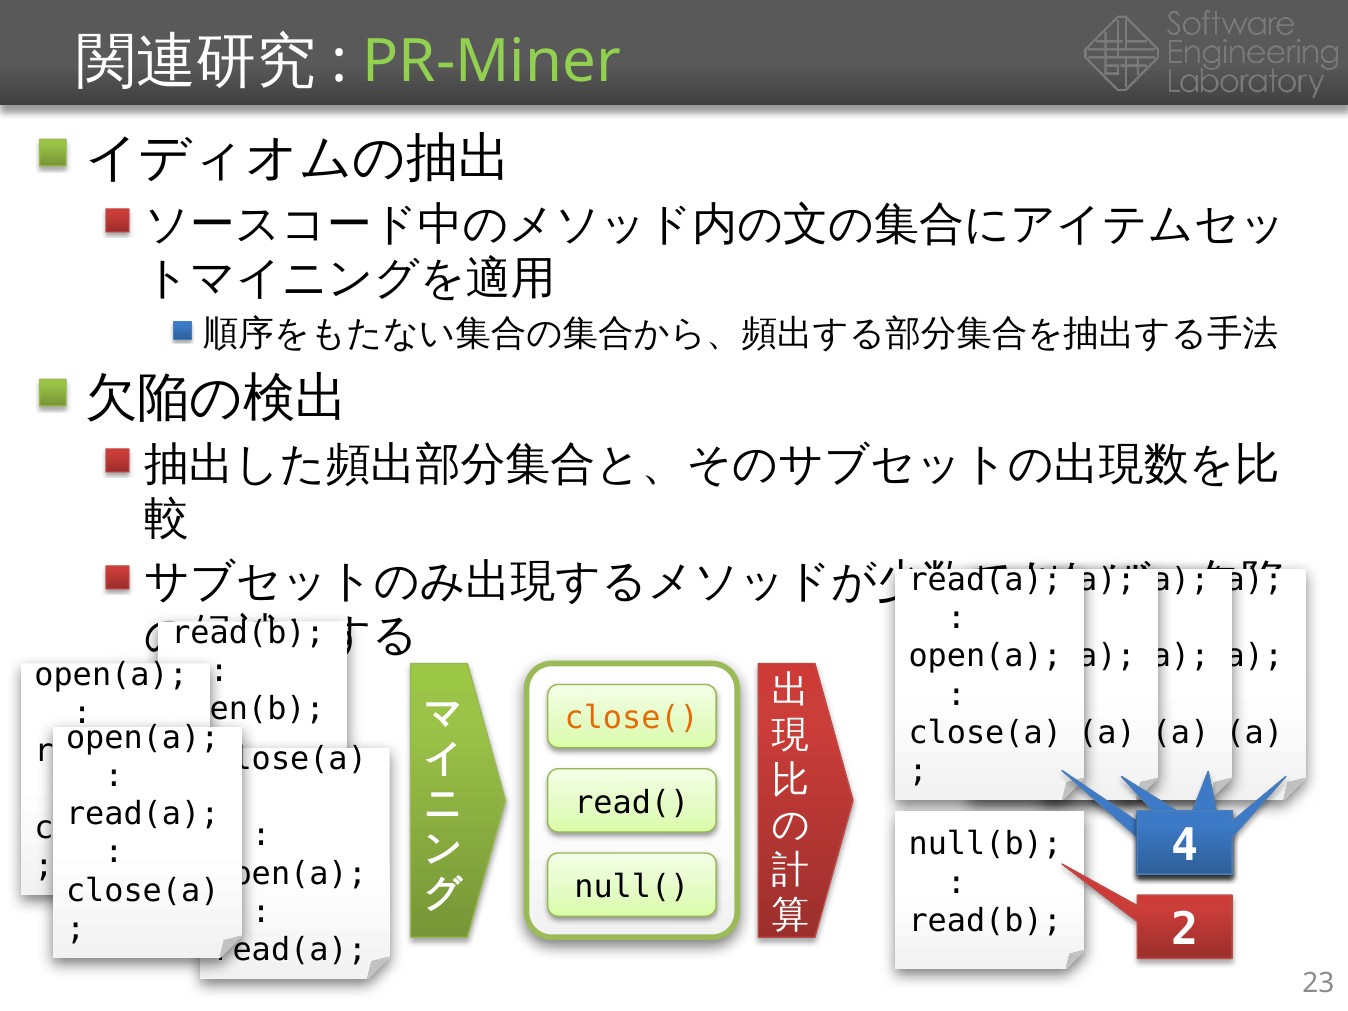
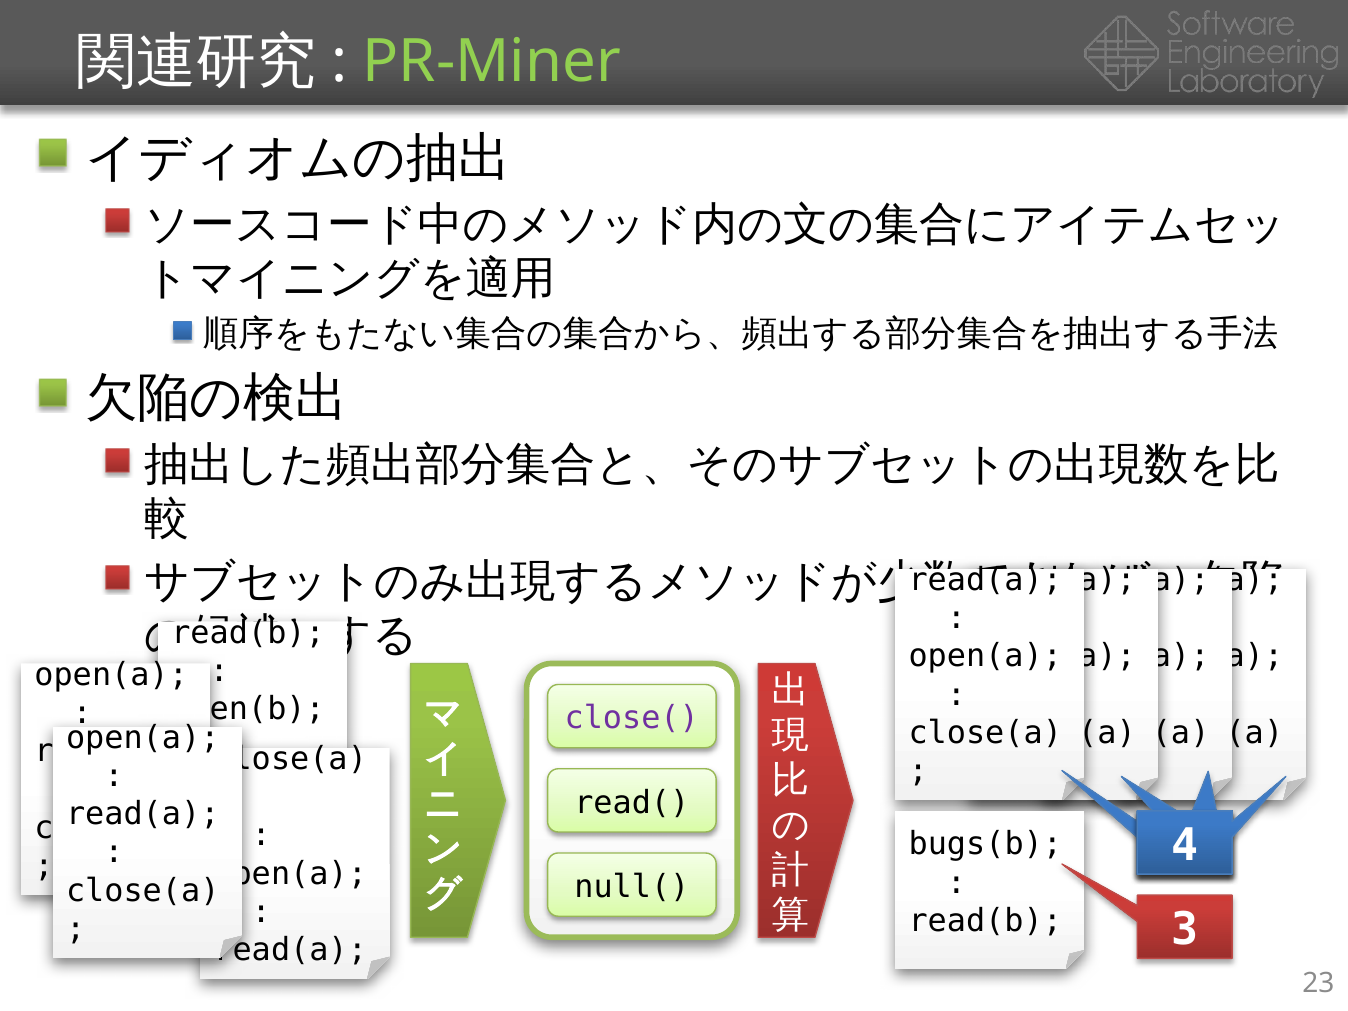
close( colour: orange -> purple (632, 718)
null(b: null(b -> bugs(b (985, 844)
2: 2 -> 3 (1185, 930)
